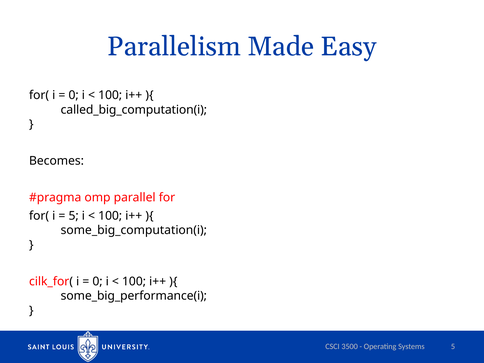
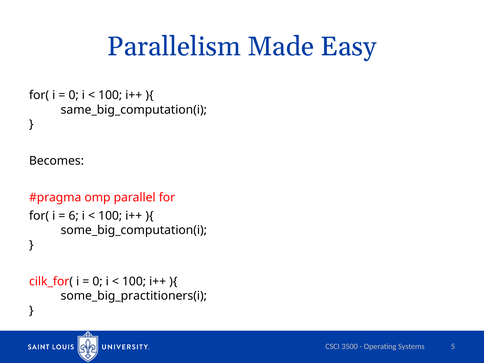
called_big_computation(i: called_big_computation(i -> same_big_computation(i (134, 110)
5: 5 -> 6 (74, 216)
some_big_performance(i: some_big_performance(i -> some_big_practitioners(i (134, 296)
